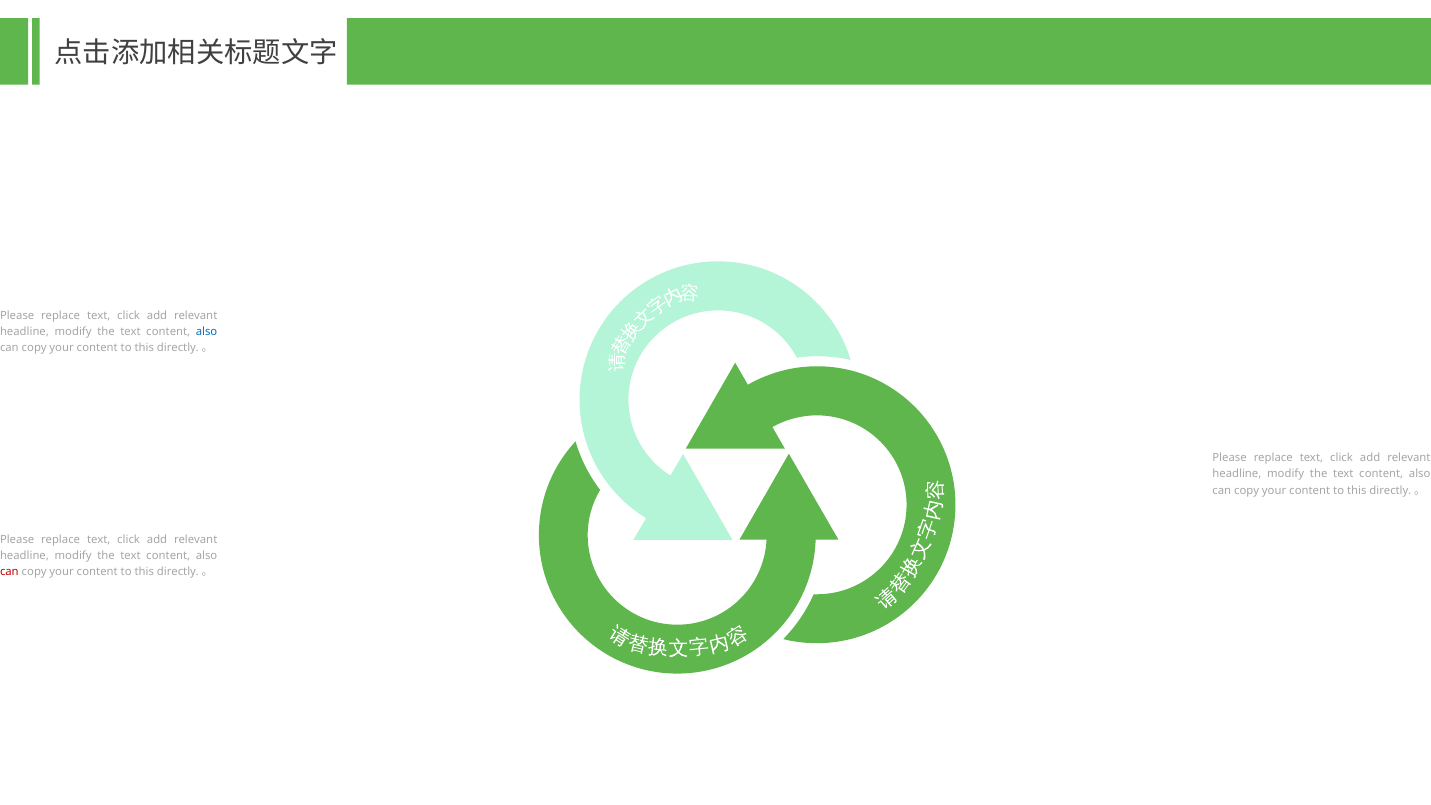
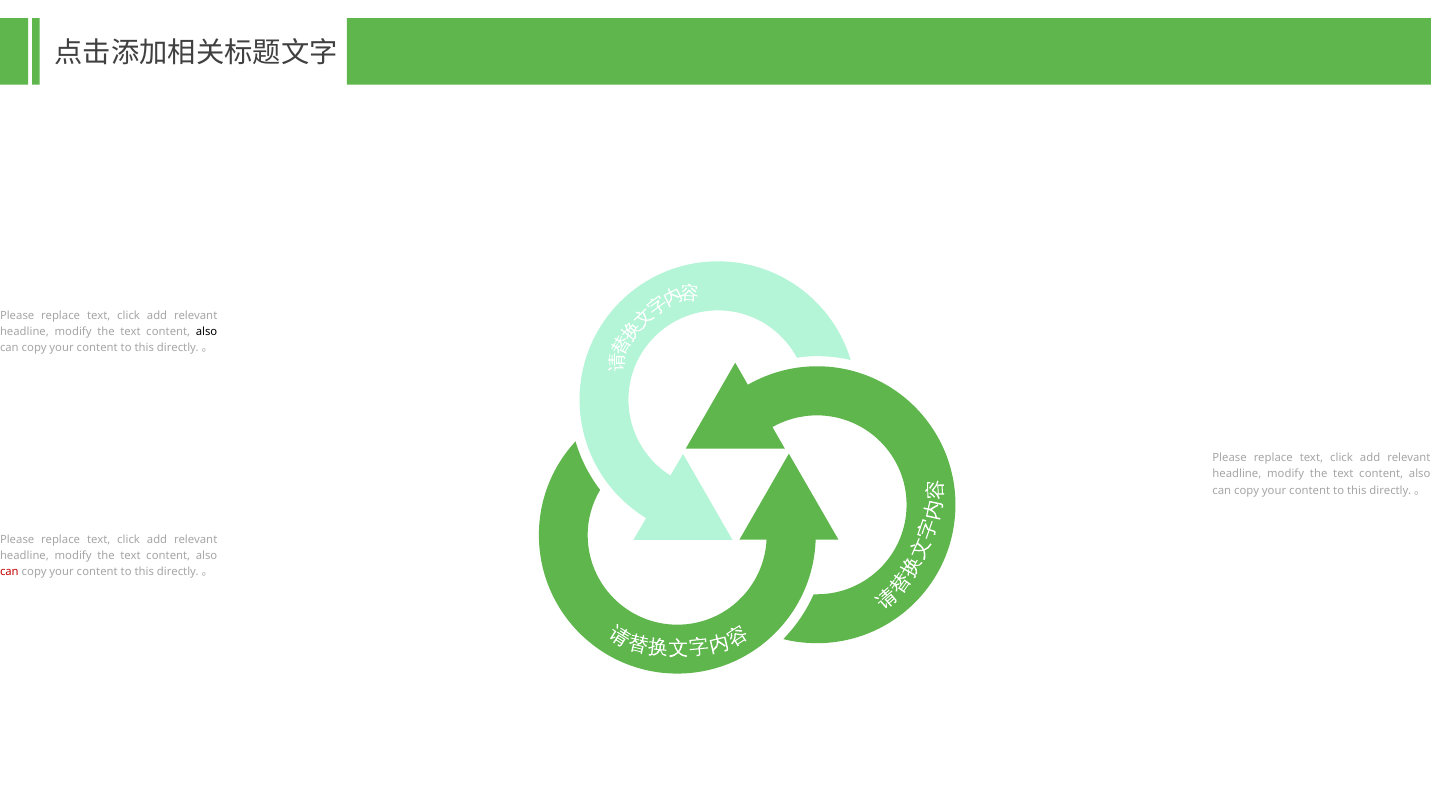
also colour: blue -> black (207, 332)
